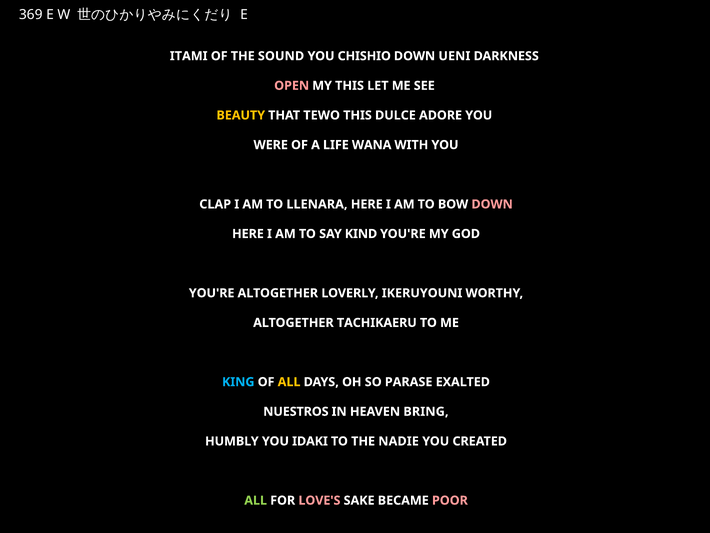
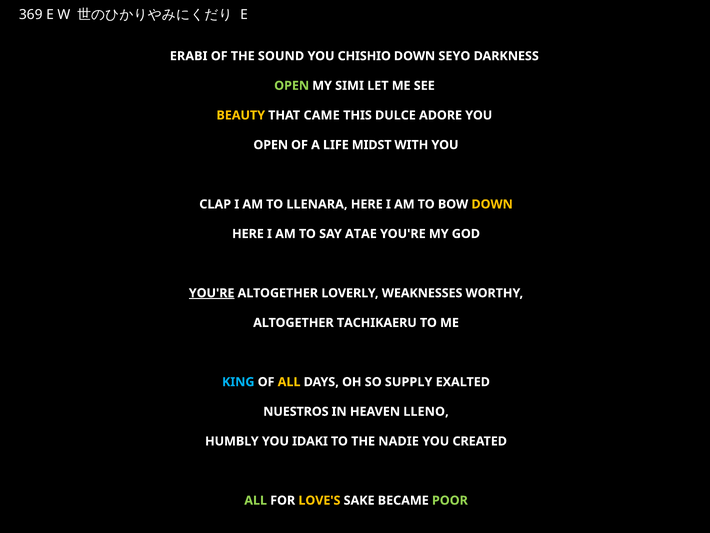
ITAMI: ITAMI -> ERABI (189, 56)
UENI: UENI -> SEYO (454, 56)
OPEN colour: pink -> light green (292, 86)
MY THIS: THIS -> SIMI (350, 86)
TEWO: TEWO -> CAME (322, 115)
WERE: WERE -> OPEN (271, 145)
WANA: WANA -> MIDST (372, 145)
DOWN colour: pink -> yellow (492, 204)
KIND: KIND -> ATAE (361, 234)
YOU'RE underline: none -> present (212, 293)
IKERUYOUNI: IKERUYOUNI -> WEAKNESSES (422, 293)
PARASE: PARASE -> SUPPLY (409, 382)
BRING: BRING -> LLENO (426, 411)
LOVE'S colour: pink -> yellow (319, 500)
POOR colour: pink -> light green (450, 500)
